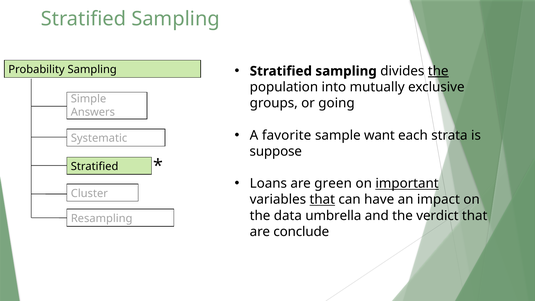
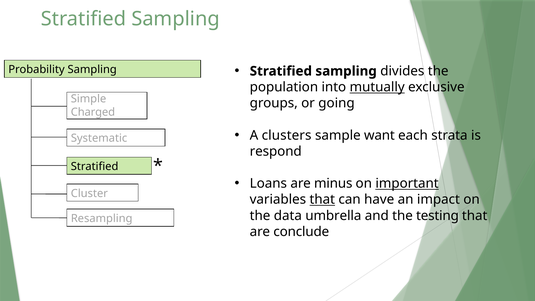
the underline: present -> none (438, 71)
mutually underline: none -> present (377, 87)
Answers: Answers -> Charged (93, 112)
favorite: favorite -> clusters (287, 135)
suppose: suppose -> respond (276, 151)
green: green -> minus (333, 183)
verdict: verdict -> testing (437, 216)
